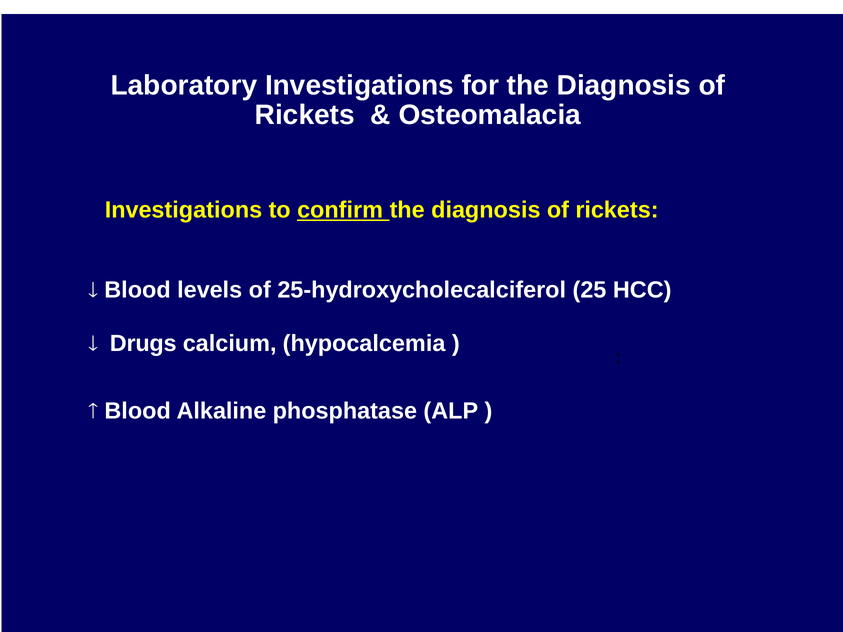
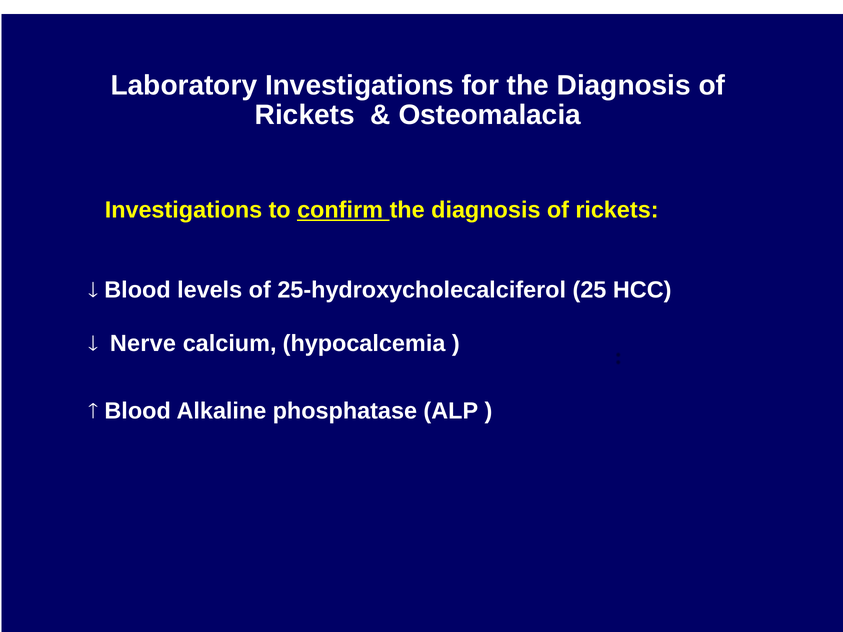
Drugs: Drugs -> Nerve (143, 344)
